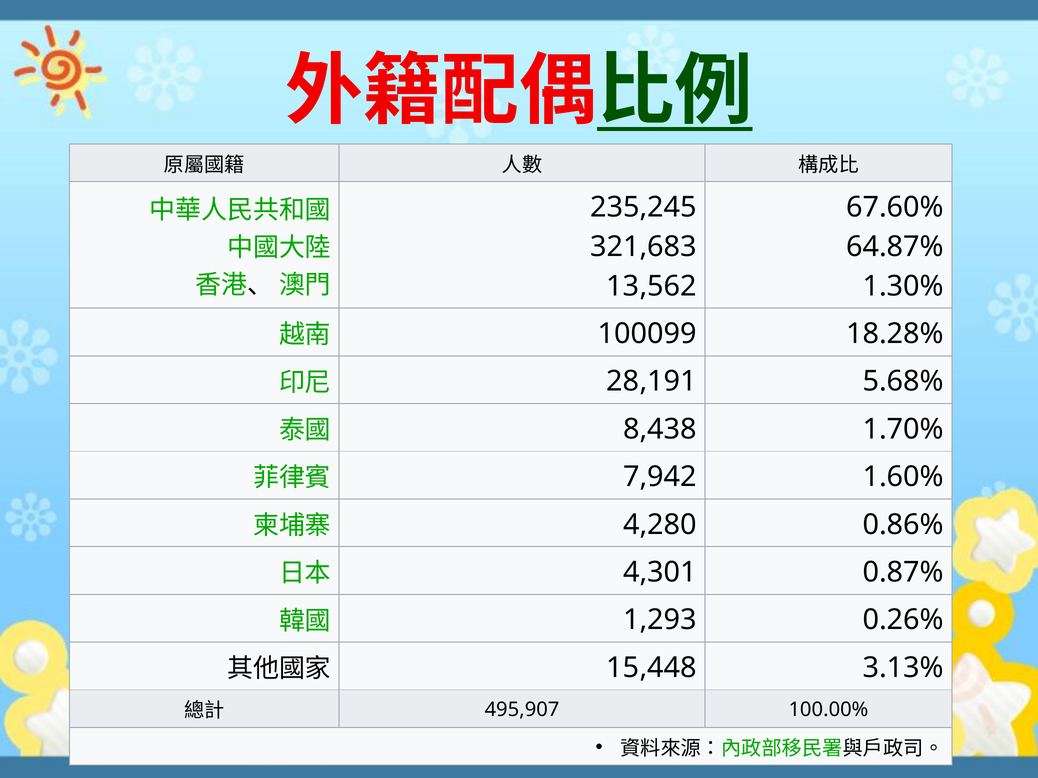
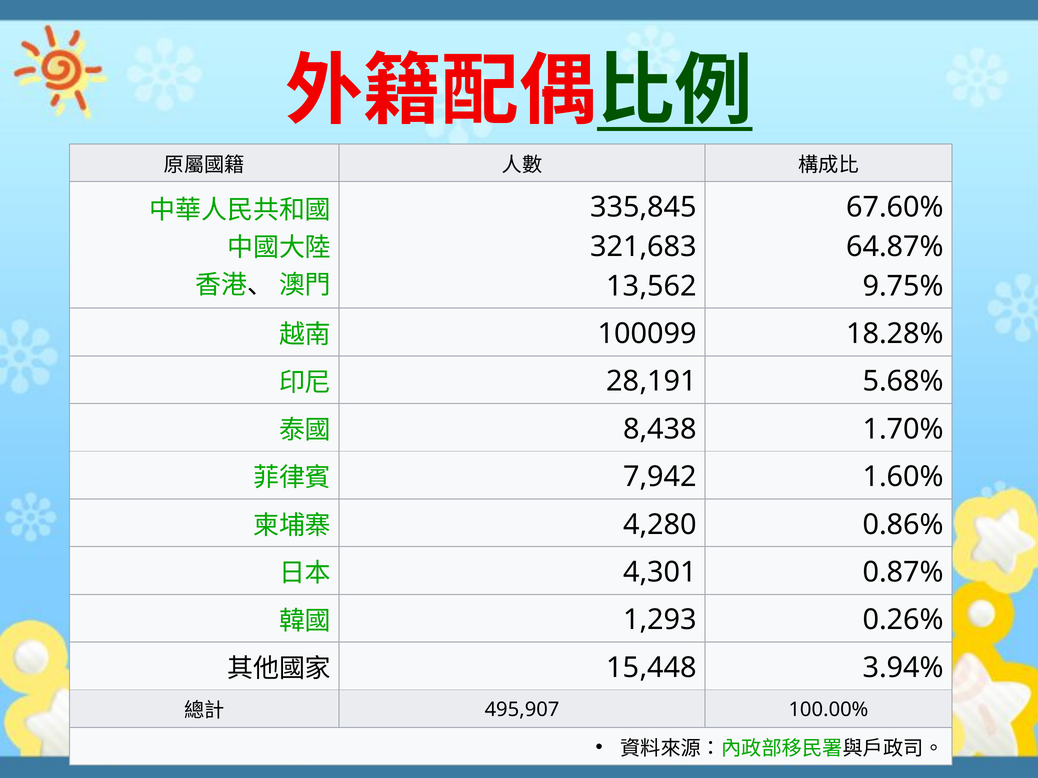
235,245: 235,245 -> 335,845 (643, 207)
1.30%: 1.30% -> 9.75% (903, 286)
3.13%: 3.13% -> 3.94% (903, 668)
